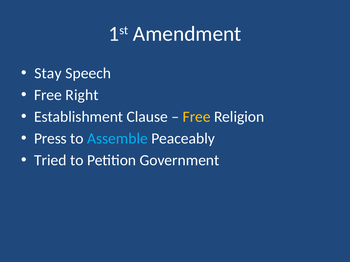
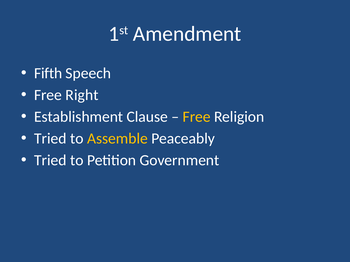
Stay: Stay -> Fifth (48, 73)
Press: Press -> Tried (50, 139)
Assemble colour: light blue -> yellow (117, 139)
